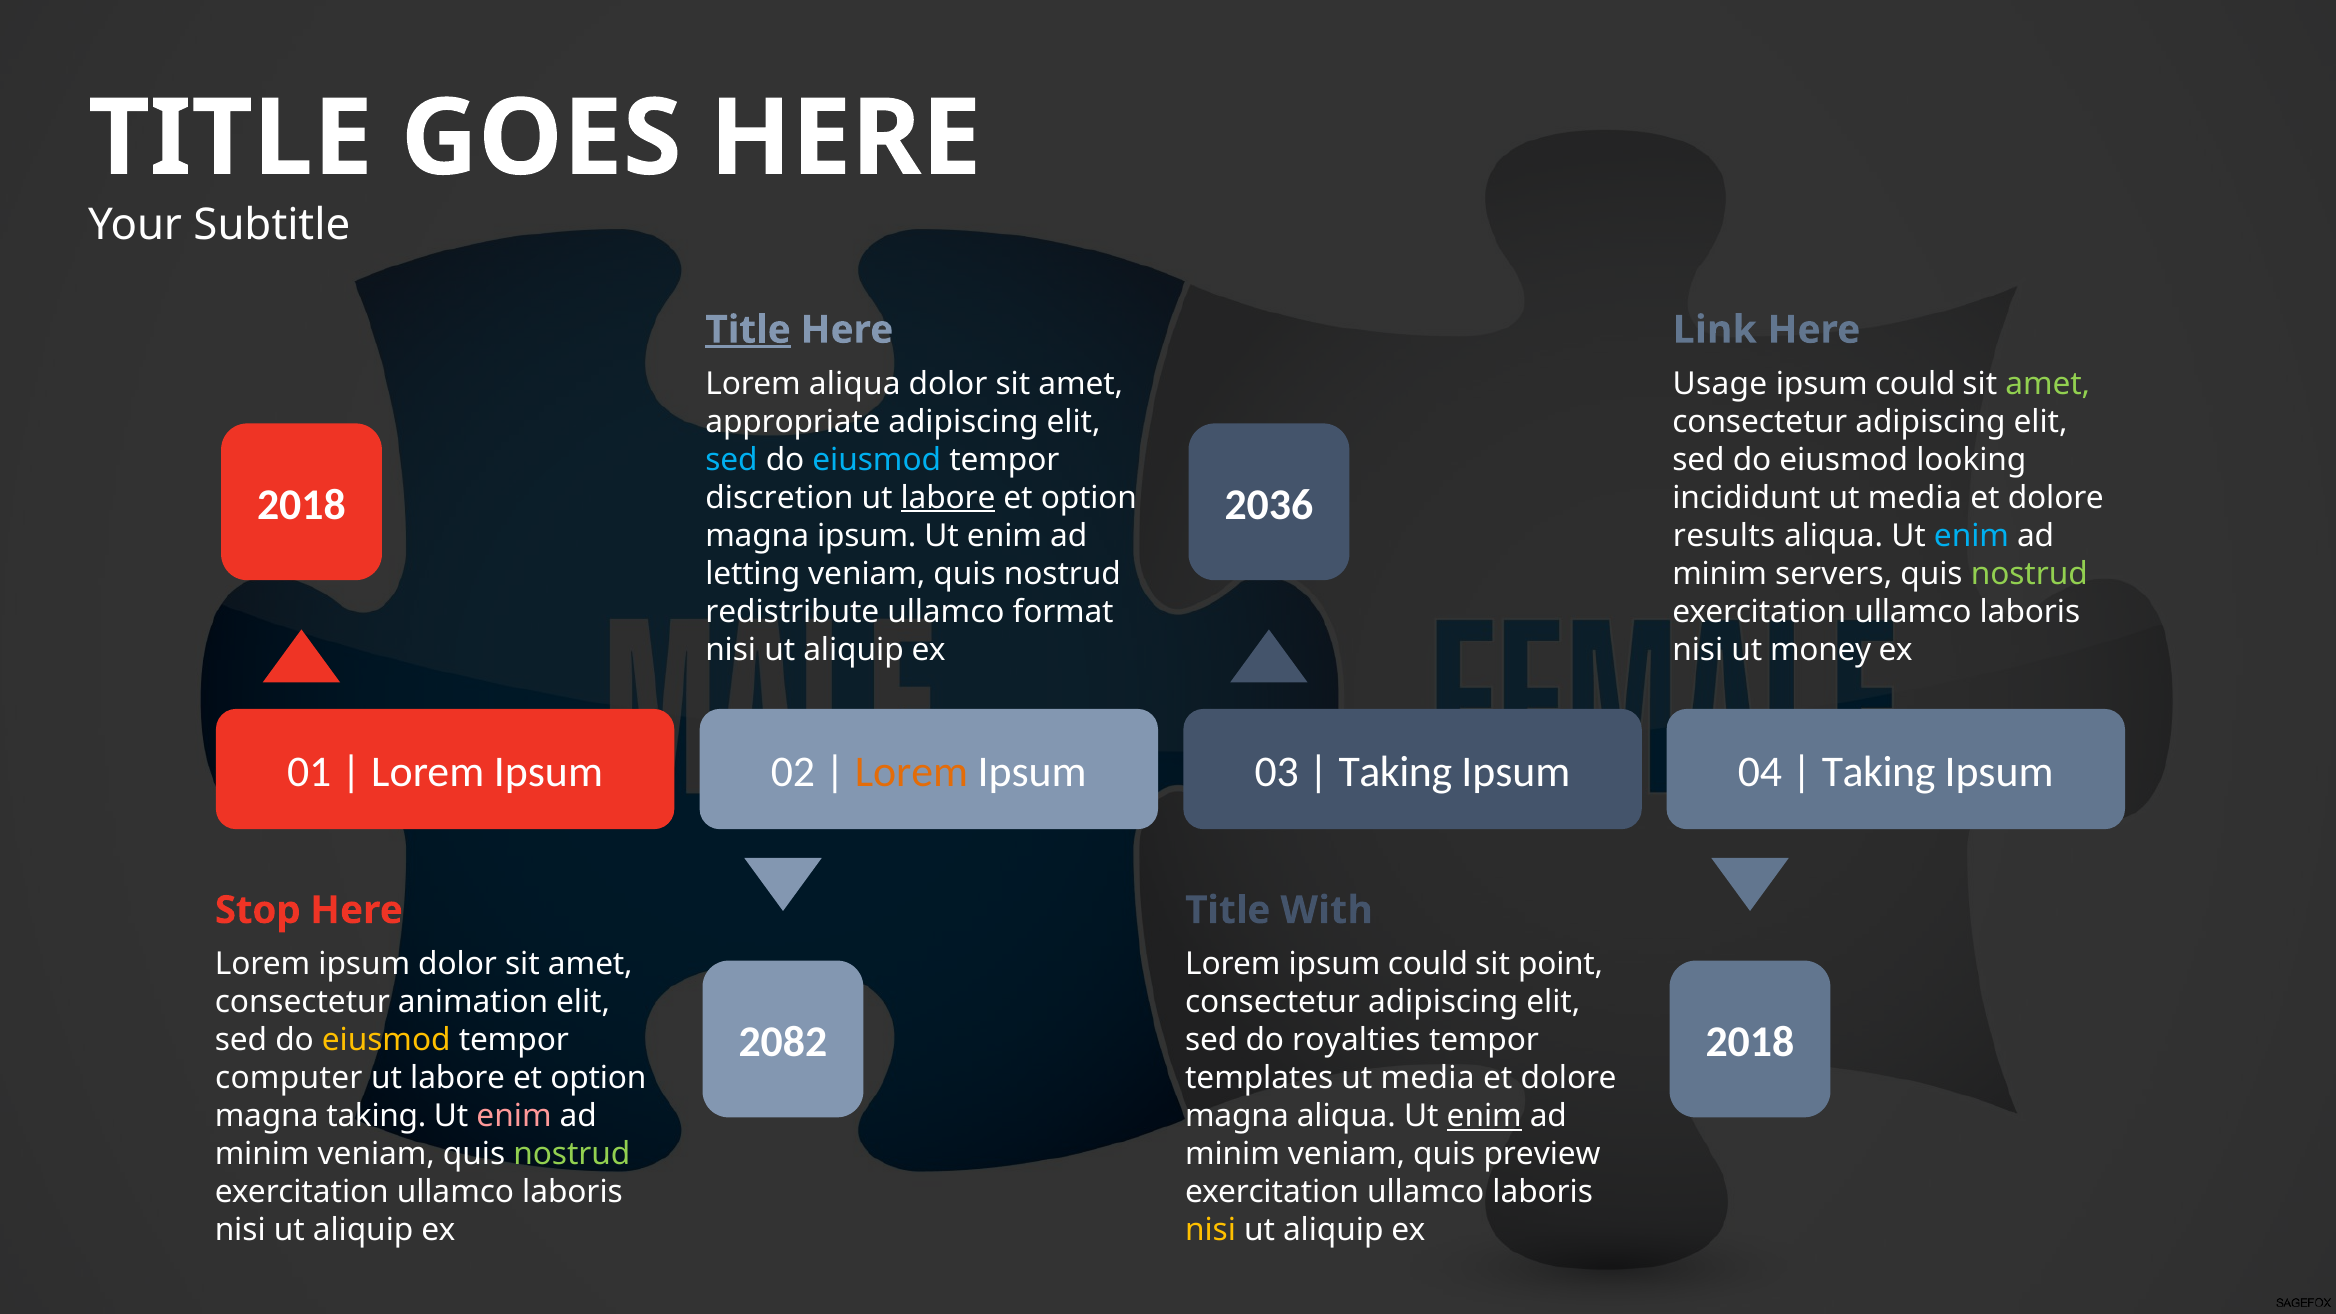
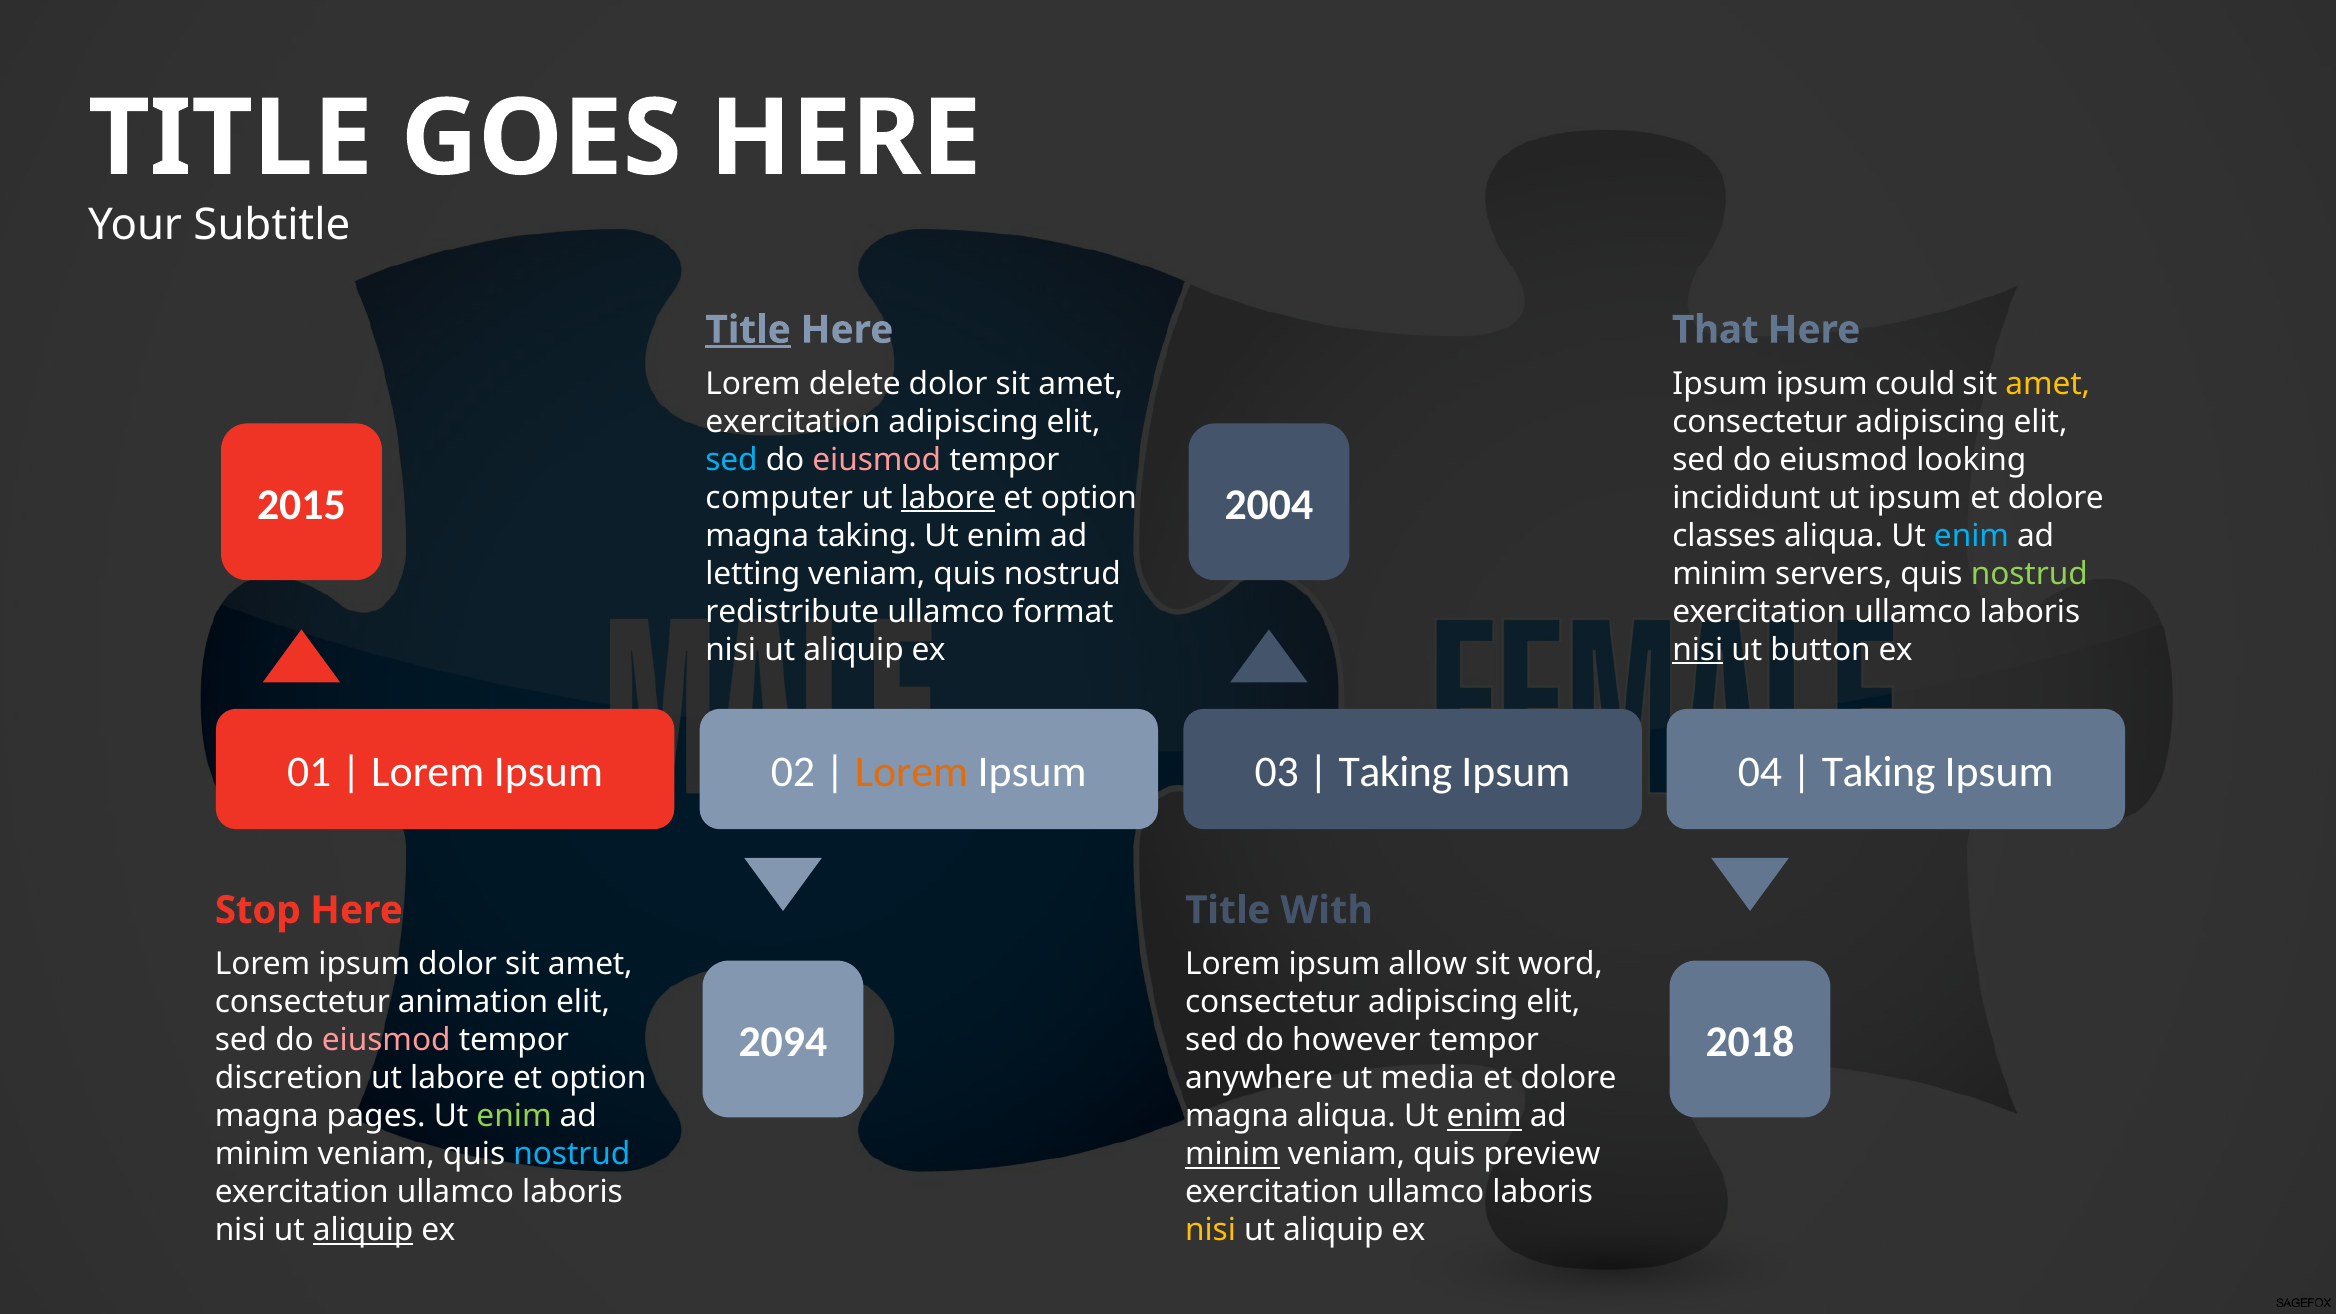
Link: Link -> That (1715, 330)
Lorem aliqua: aliqua -> delete (855, 384)
Usage: Usage -> Ipsum (1720, 384)
amet colour: light green -> yellow (2048, 384)
appropriate: appropriate -> exercitation (793, 422)
eiusmod colour: light blue -> pink (877, 460)
2018: 2018 -> 2015 (301, 505)
2036: 2036 -> 2004 (1269, 505)
discretion: discretion -> computer (779, 498)
incididunt ut media: media -> ipsum (1915, 498)
magna ipsum: ipsum -> taking (867, 536)
results: results -> classes (1724, 536)
nisi underline: none -> present (1698, 650)
money: money -> button (1821, 650)
Lorem ipsum could: could -> allow (1428, 964)
point: point -> word (1561, 964)
2082: 2082 -> 2094 (783, 1042)
eiusmod colour: yellow -> pink (386, 1040)
royalties: royalties -> however (1356, 1040)
computer: computer -> discretion (289, 1078)
templates: templates -> anywhere (1259, 1078)
magna taking: taking -> pages (376, 1116)
enim colour: pink -> light green (514, 1116)
nostrud colour: light green -> light blue (572, 1154)
minim underline: none -> present (1233, 1154)
aliquip underline: none -> present (363, 1230)
